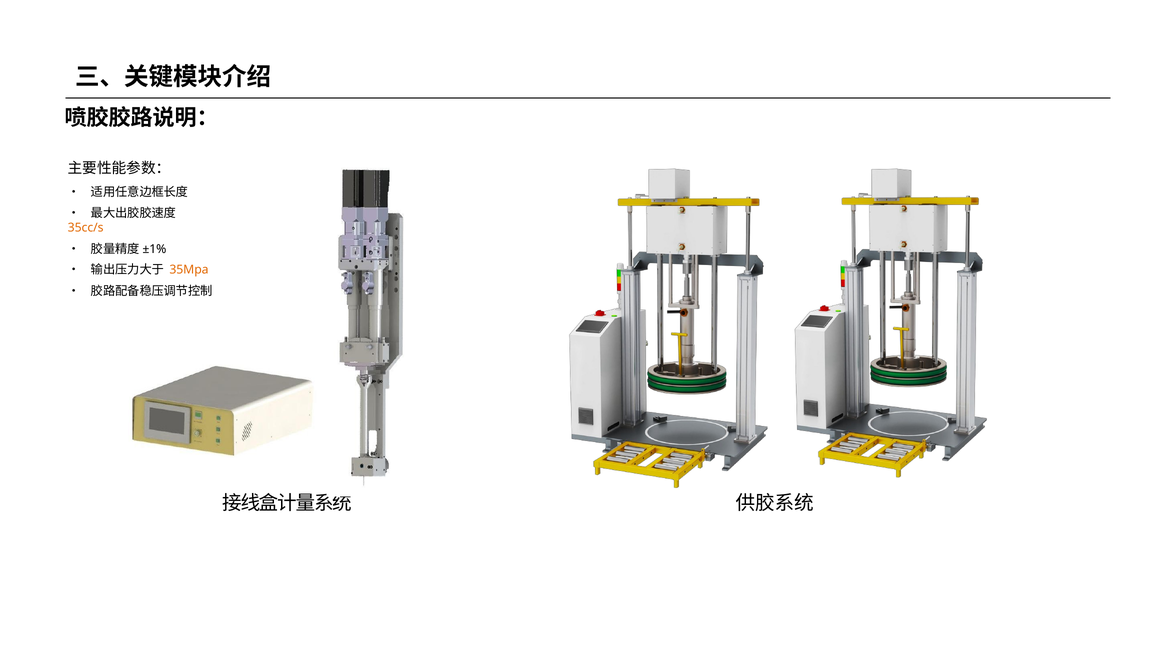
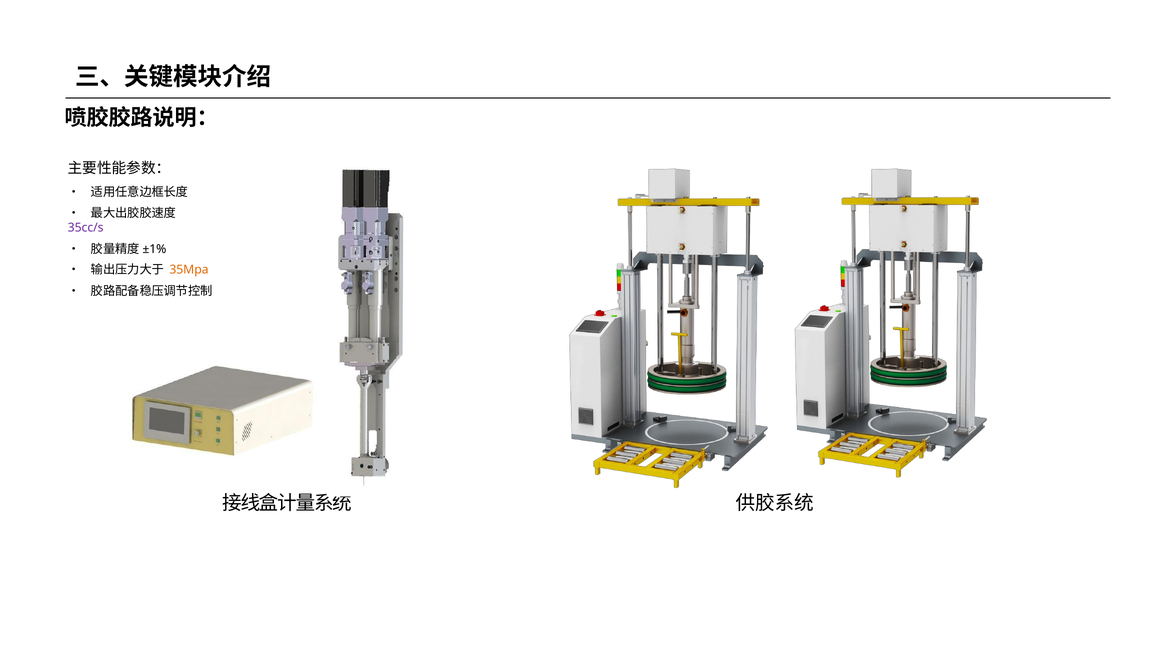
35cc/s colour: orange -> purple (86, 228)
